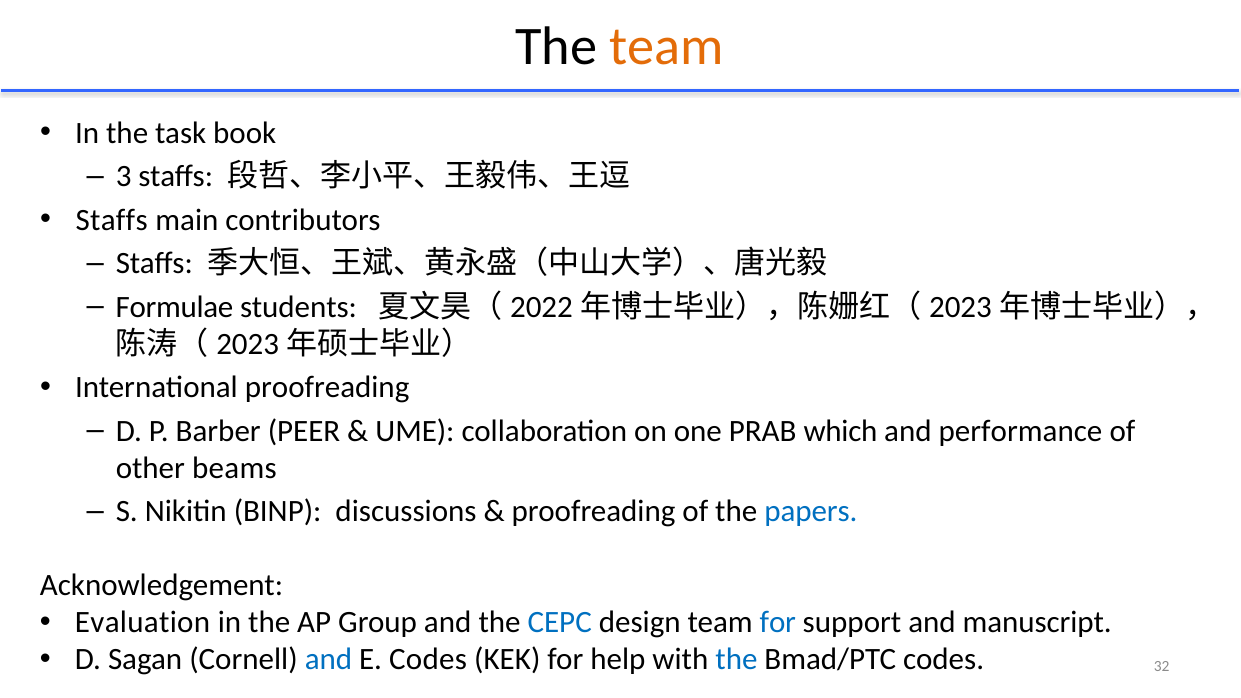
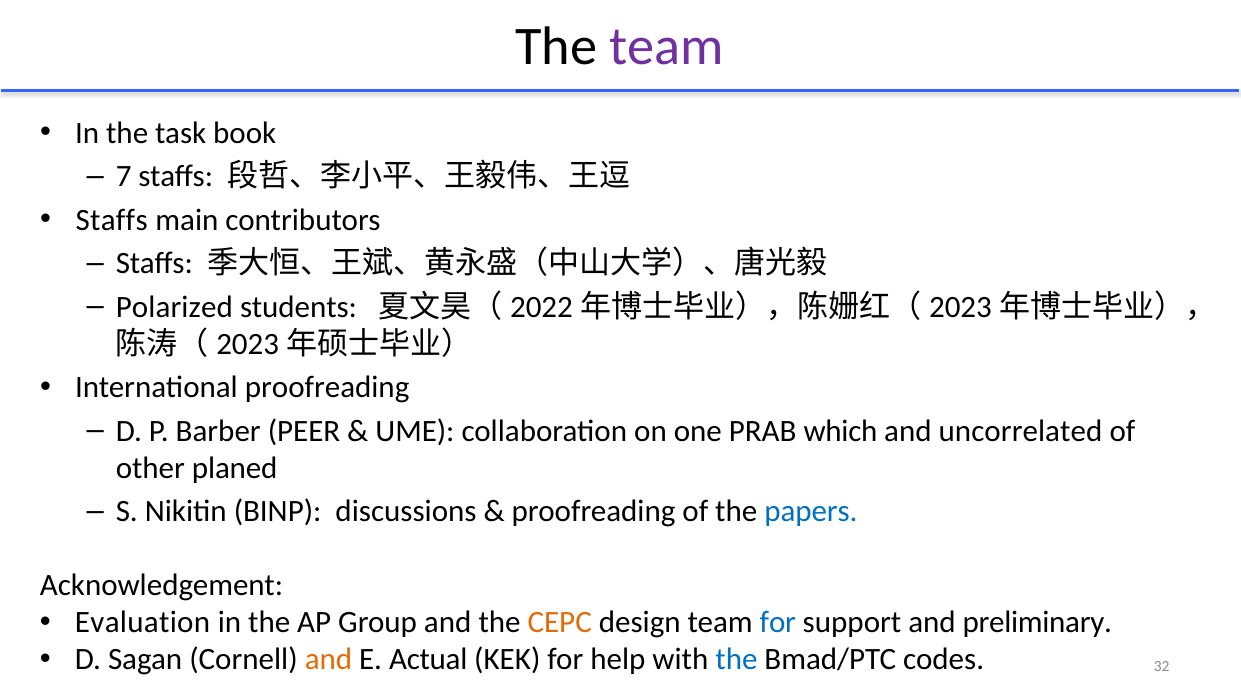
team colour: orange -> purple (667, 46)
3: 3 -> 7 (124, 177)
Formulae: Formulae -> Polarized (174, 307)
performance: performance -> uncorrelated (1021, 431)
beams: beams -> planed (235, 468)
CEPC colour: blue -> orange (560, 623)
manuscript: manuscript -> preliminary (1037, 623)
and colour: blue -> orange (328, 660)
E Codes: Codes -> Actual (428, 660)
